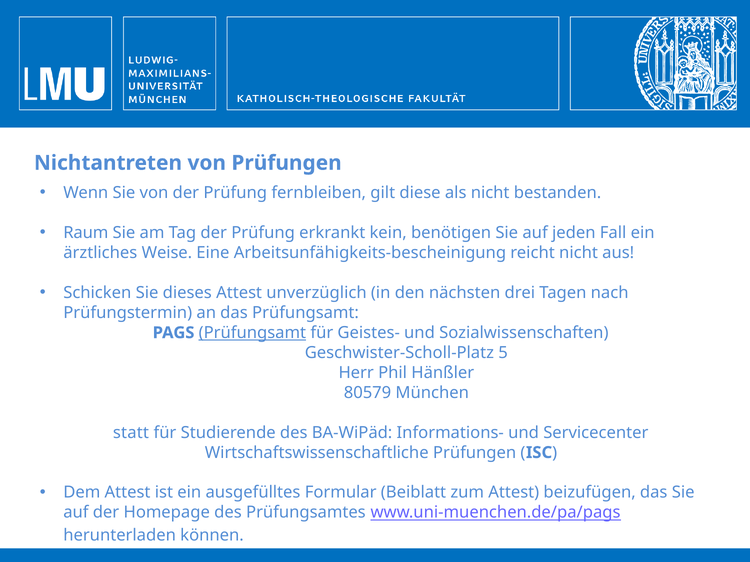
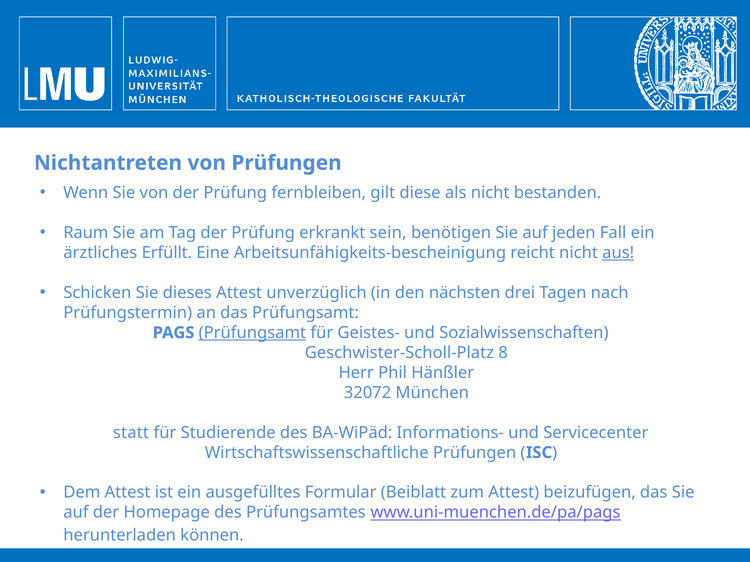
kein: kein -> sein (388, 233)
Weise: Weise -> Erfüllt (167, 253)
aus underline: none -> present (618, 253)
5: 5 -> 8 (503, 353)
80579: 80579 -> 32072 (368, 393)
